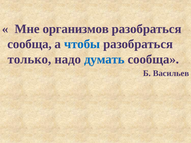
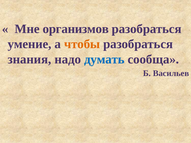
сообща: сообща -> умение (29, 44)
чтобы colour: blue -> orange (82, 44)
только: только -> знания (29, 59)
